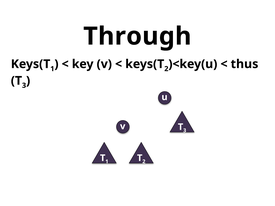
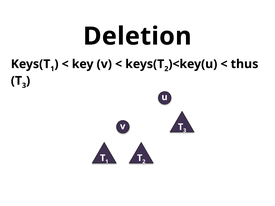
Through: Through -> Deletion (137, 36)
